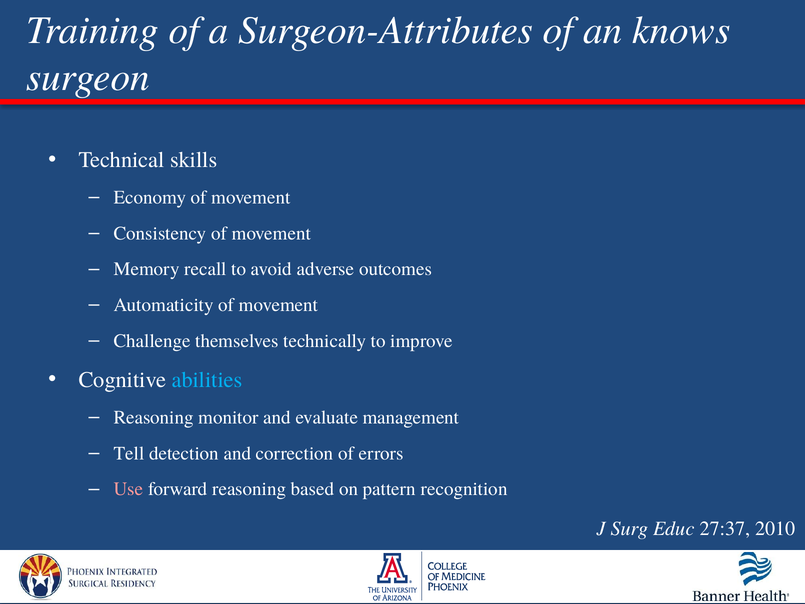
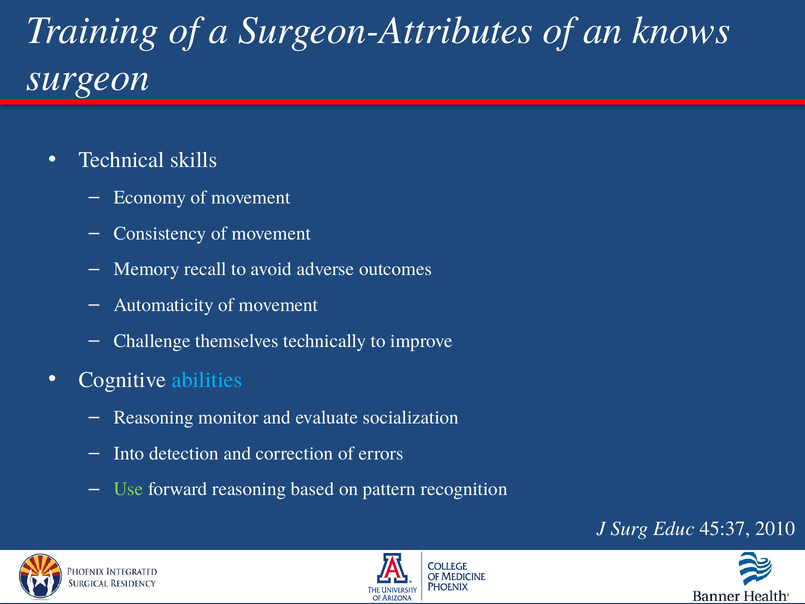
management: management -> socialization (411, 417)
Tell: Tell -> Into (129, 453)
Use colour: pink -> light green (128, 489)
27:37: 27:37 -> 45:37 (725, 529)
